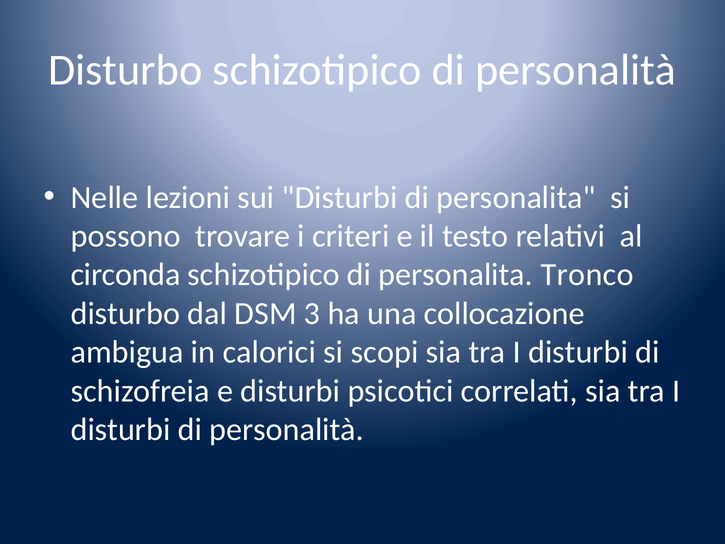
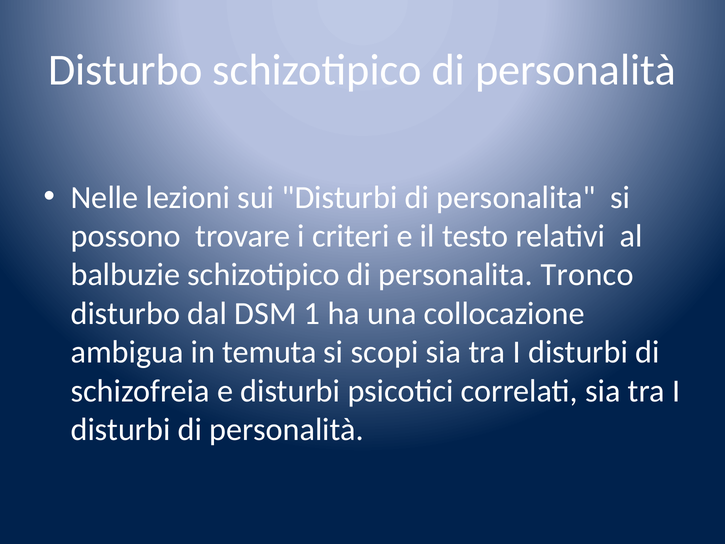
circonda: circonda -> balbuzie (125, 275)
3: 3 -> 1 (312, 313)
calorici: calorici -> temuta (269, 352)
